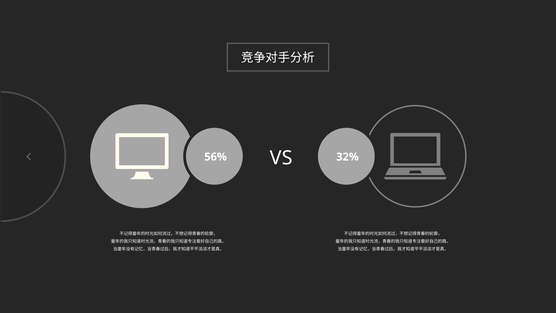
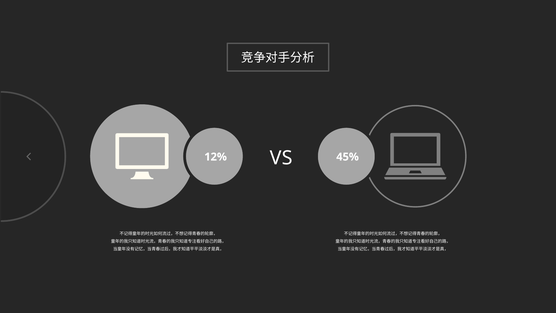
56%: 56% -> 12% (216, 157)
32%: 32% -> 45% (348, 157)
